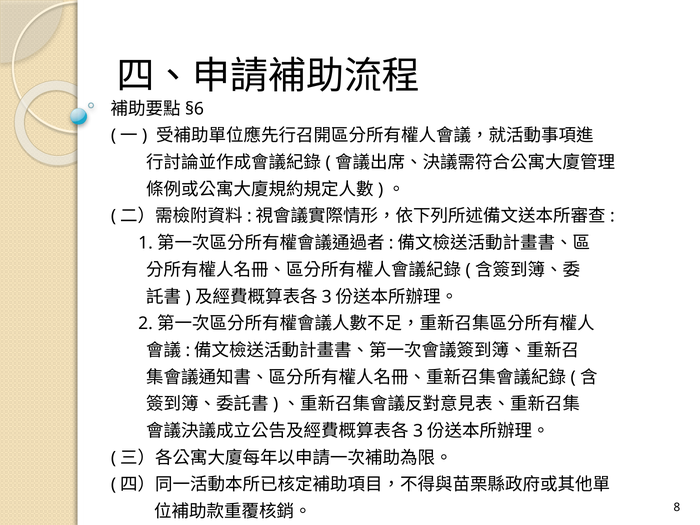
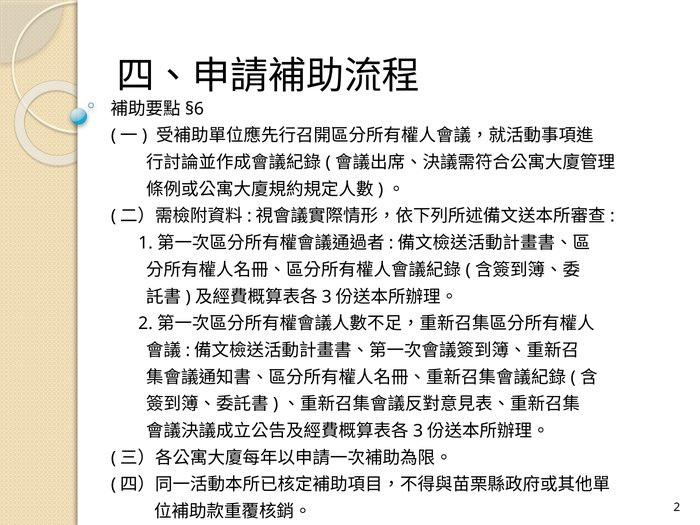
8: 8 -> 2 (677, 508)
